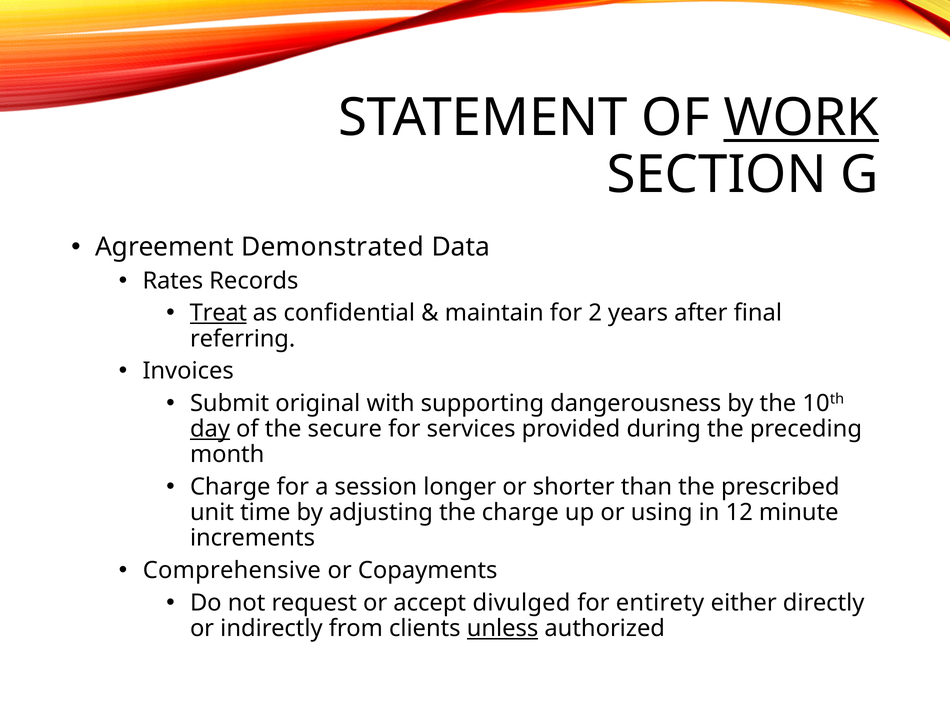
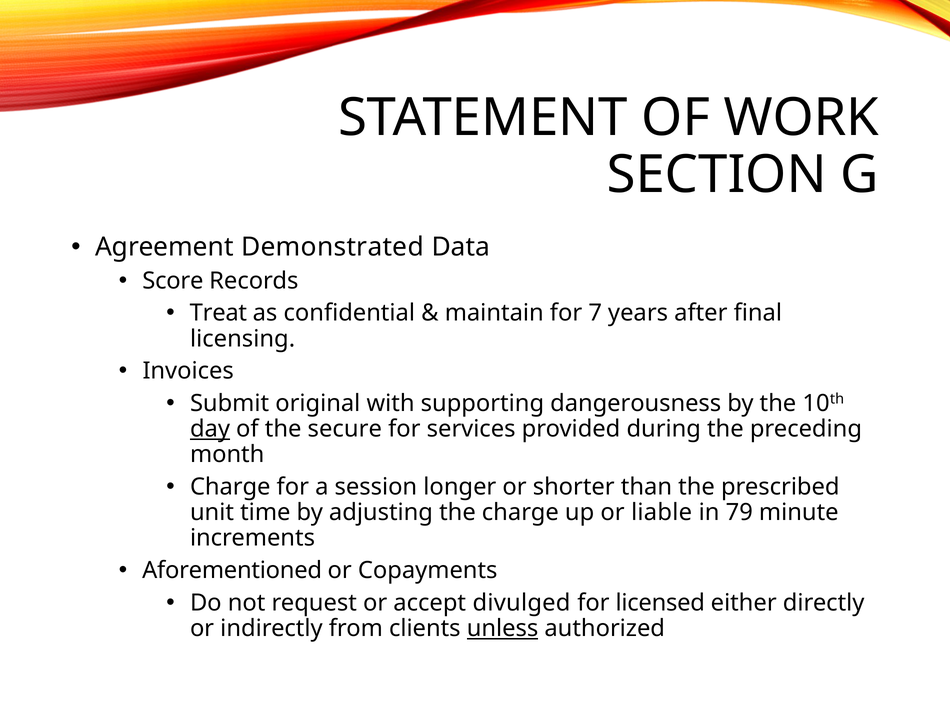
WORK underline: present -> none (801, 118)
Rates: Rates -> Score (173, 281)
Treat underline: present -> none (218, 313)
2: 2 -> 7 (595, 313)
referring: referring -> licensing (243, 338)
using: using -> liable (662, 512)
12: 12 -> 79 (739, 512)
Comprehensive: Comprehensive -> Aforementioned (232, 570)
entirety: entirety -> licensed (660, 602)
